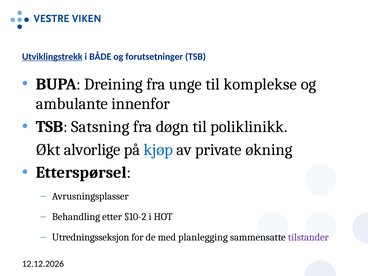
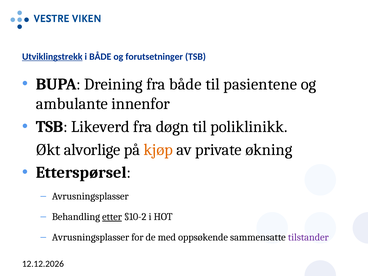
fra unge: unge -> både (185, 84)
komplekse: komplekse -> pasientene (260, 84)
Satsning: Satsning -> Likeverd (100, 127)
kjøp colour: blue -> orange (158, 150)
etter underline: none -> present (112, 217)
Utredningsseksjon: Utredningsseksjon -> Avrusningsplasser (91, 237)
planlegging: planlegging -> oppsøkende (203, 237)
